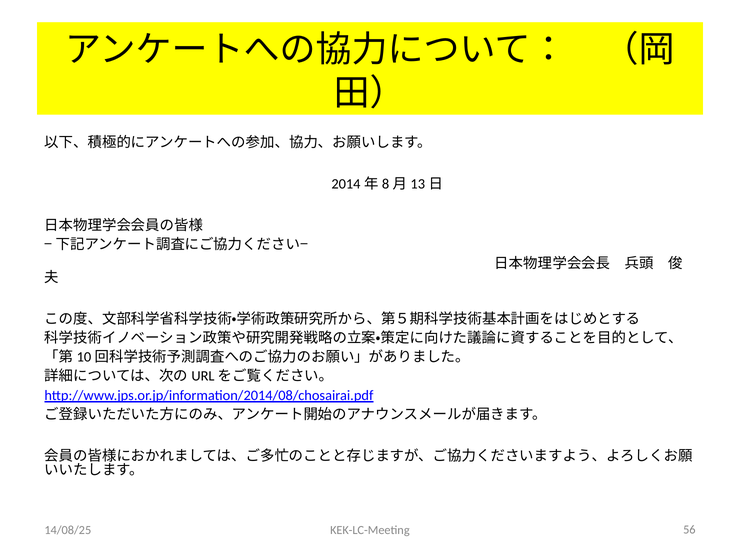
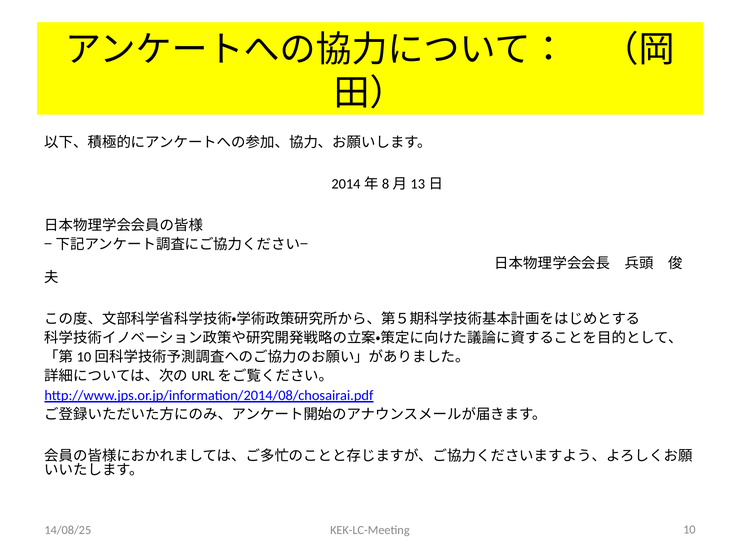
56: 56 -> 10 (689, 530)
